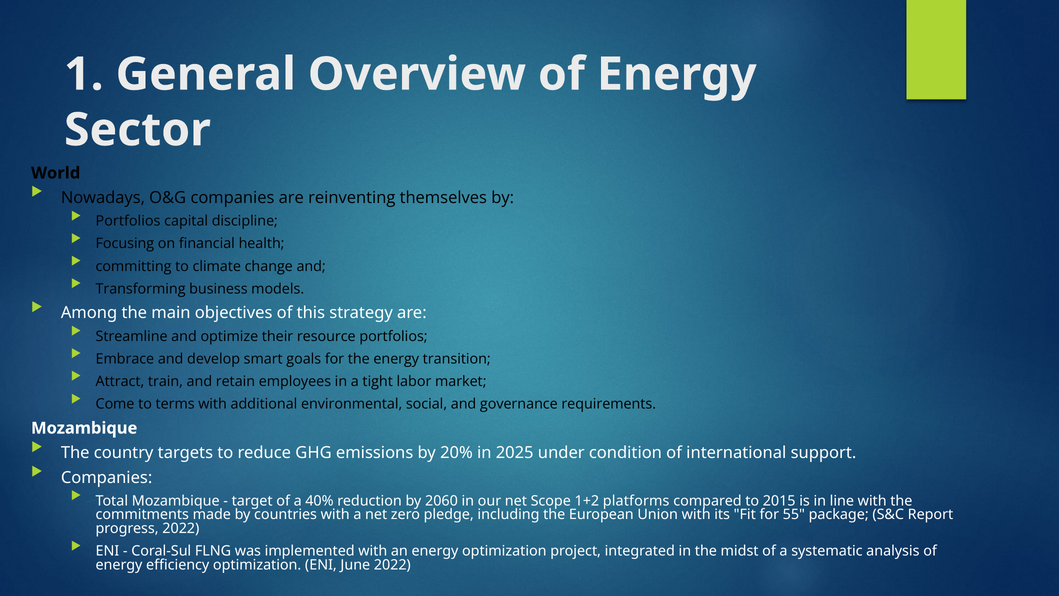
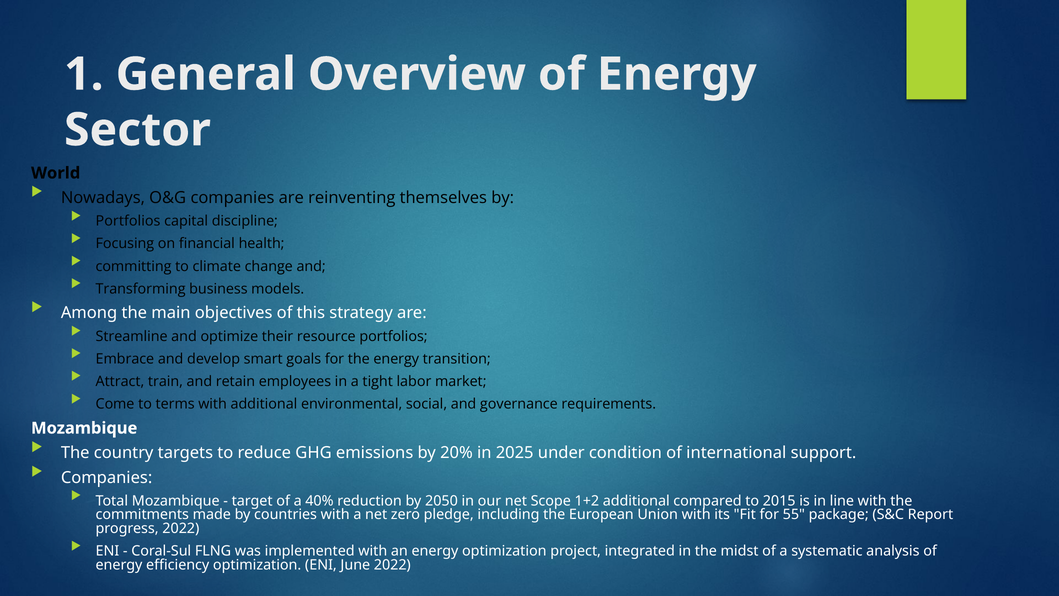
2060: 2060 -> 2050 (441, 501)
1+2 platforms: platforms -> additional (636, 501)
